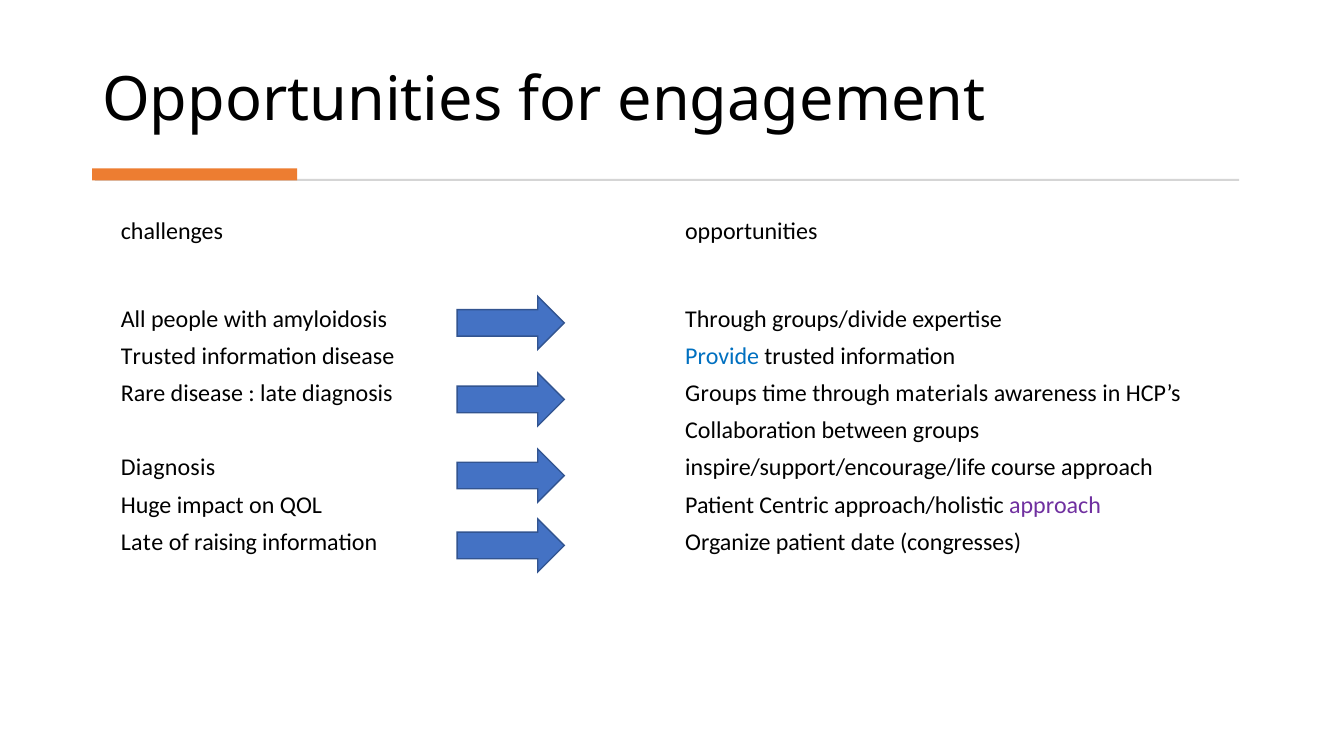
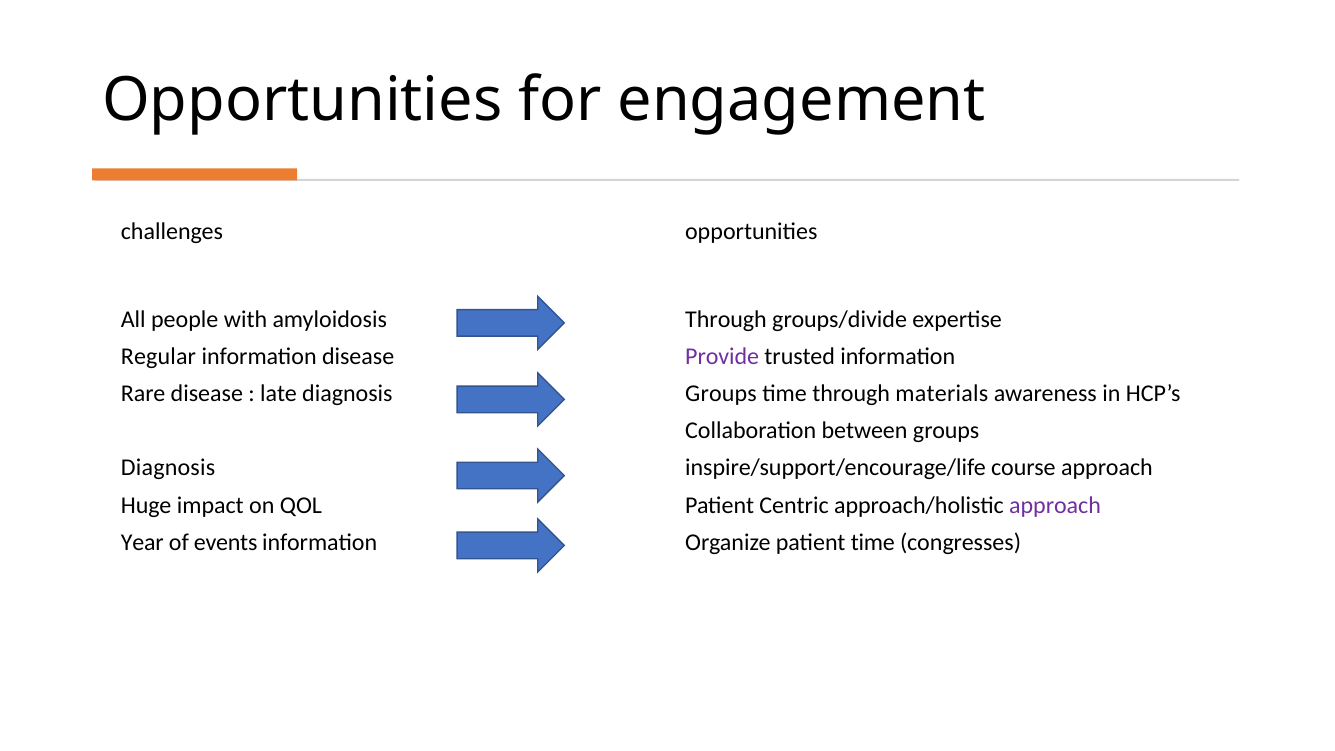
Trusted: Trusted -> Regular (159, 356)
Provide colour: blue -> purple (722, 356)
Late: Late -> Year (142, 542)
raising: raising -> events (226, 542)
patient date: date -> time (873, 542)
